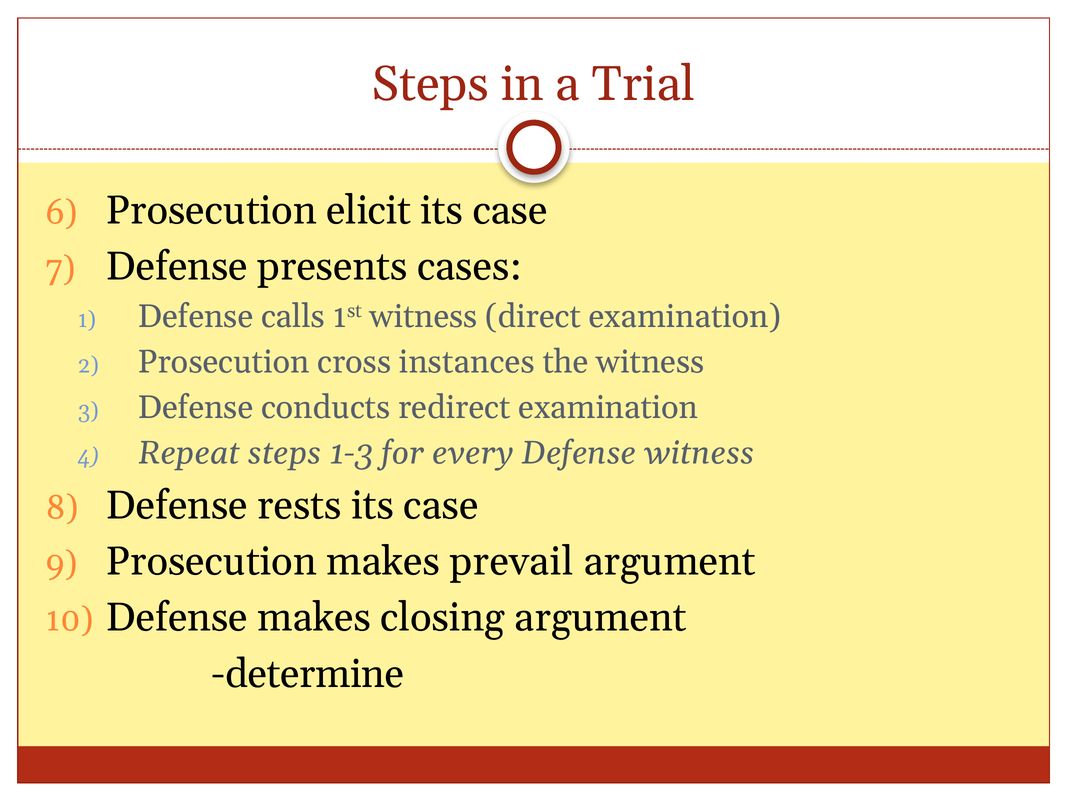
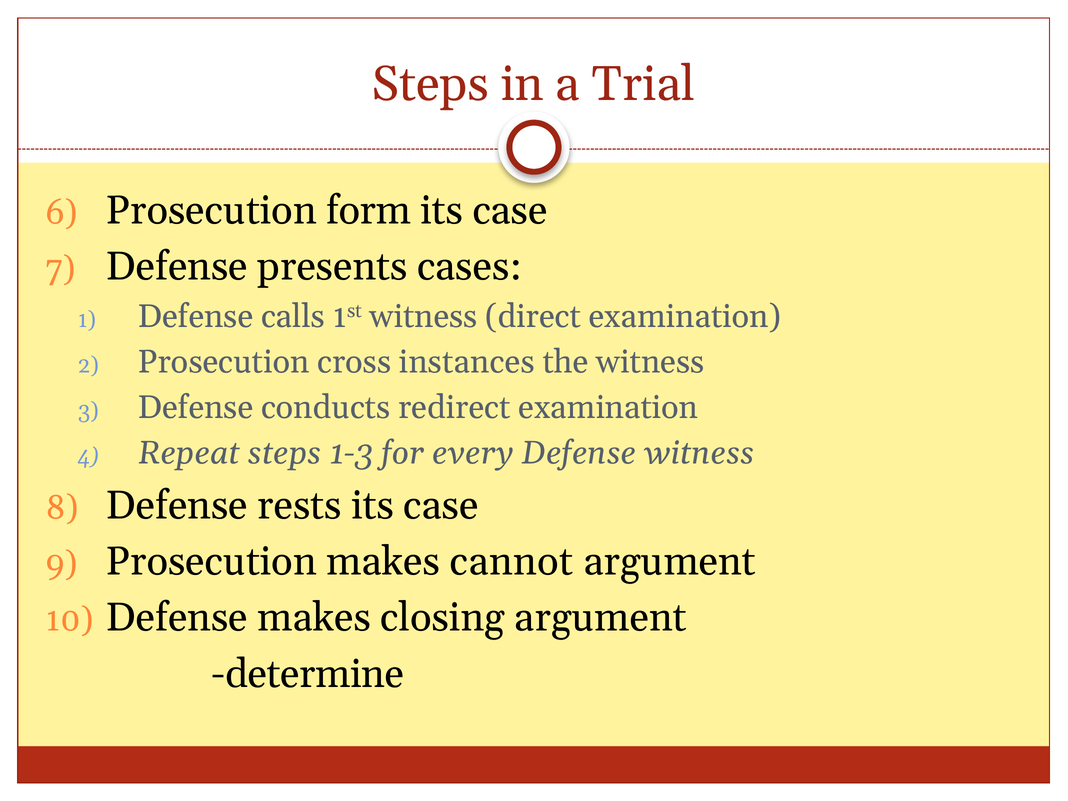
elicit: elicit -> form (369, 210)
prevail: prevail -> cannot (512, 562)
